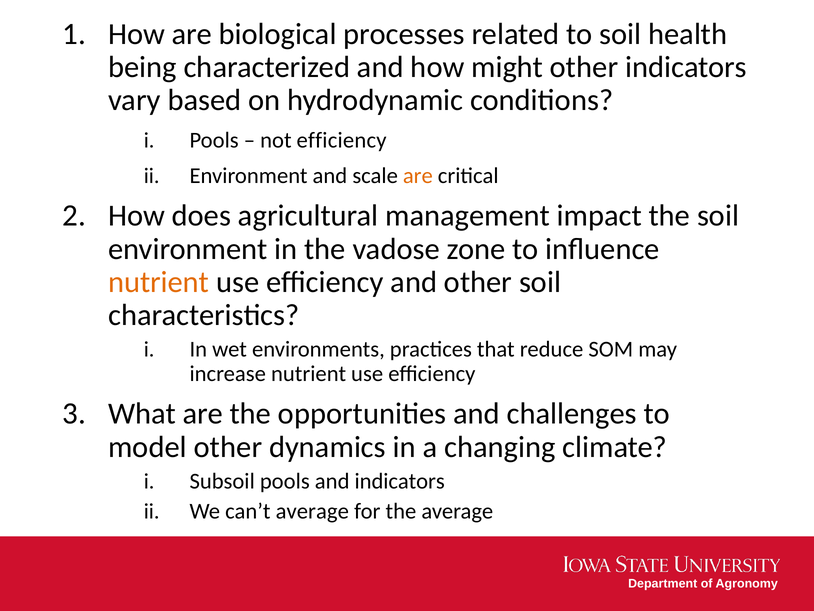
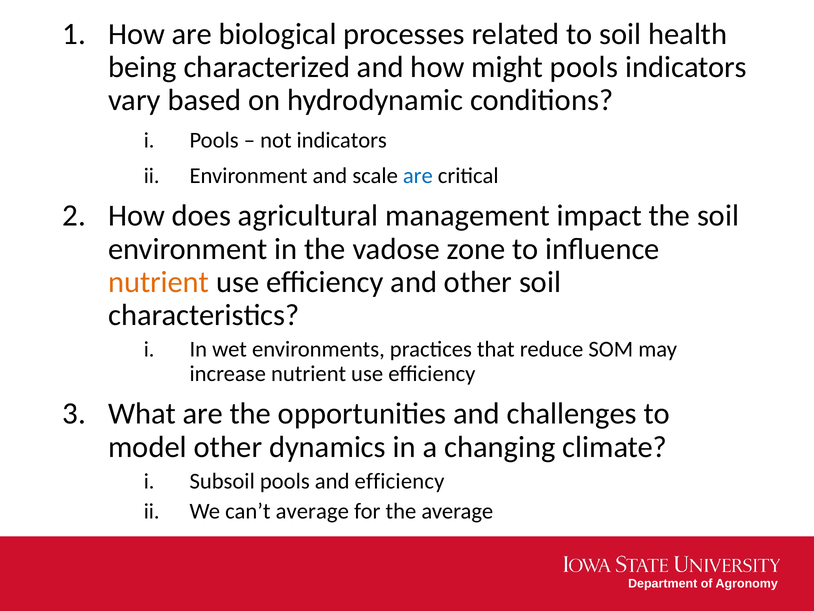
might other: other -> pools (584, 67)
not efficiency: efficiency -> indicators (342, 140)
are colour: orange -> blue (418, 176)
and indicators: indicators -> efficiency (400, 481)
